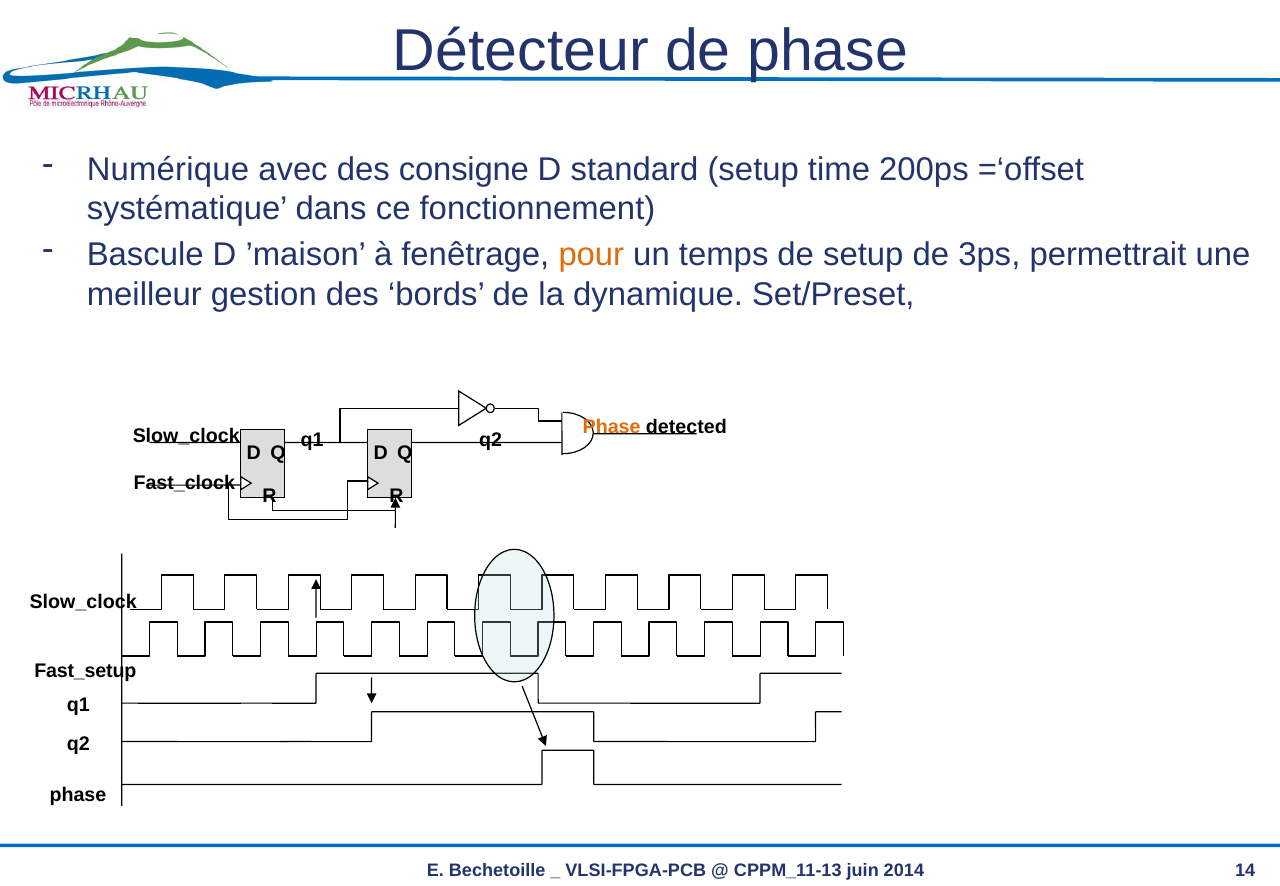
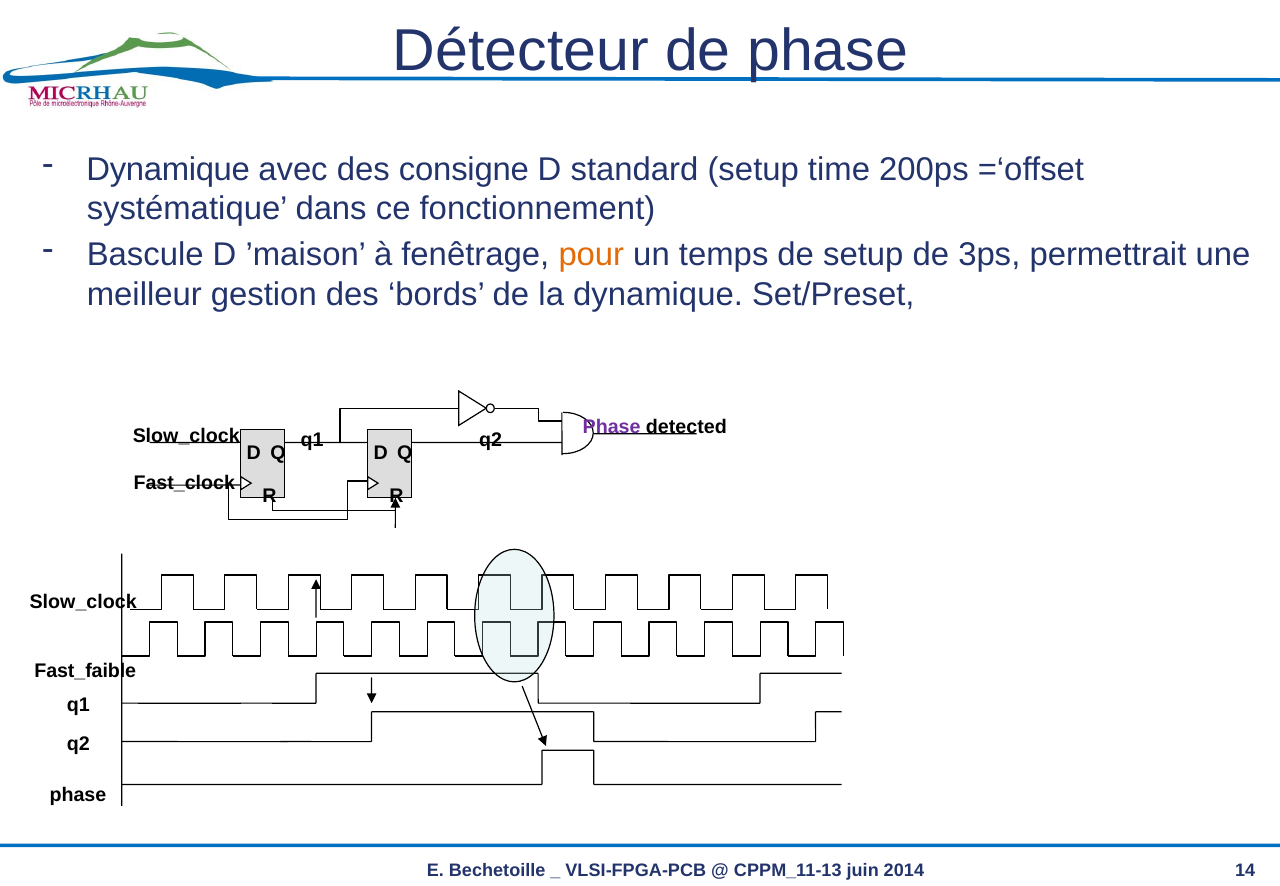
Numérique: Numérique -> Dynamique (168, 170)
Phase colour: orange -> purple (612, 427)
Fast_setup: Fast_setup -> Fast_faible (85, 671)
